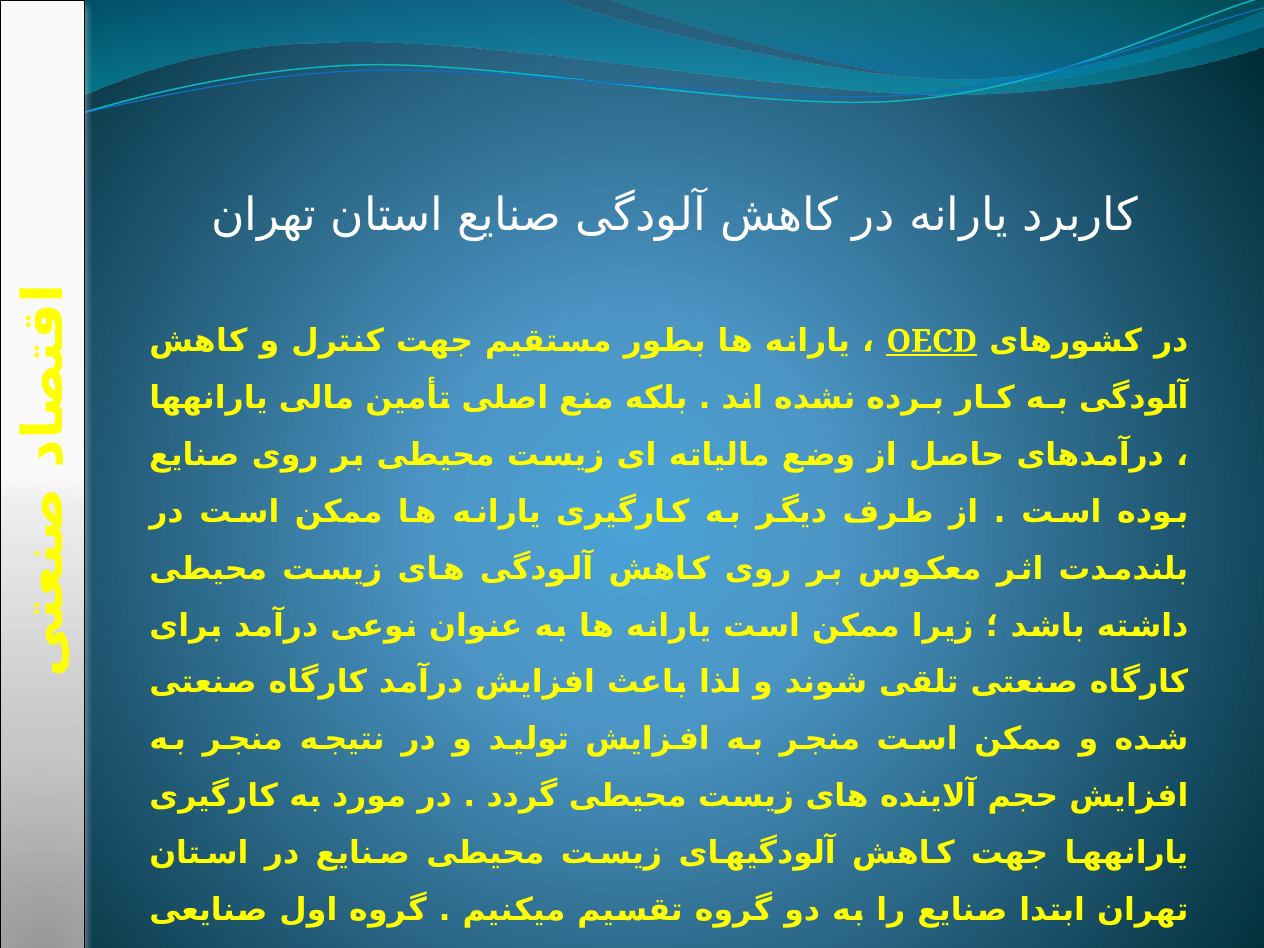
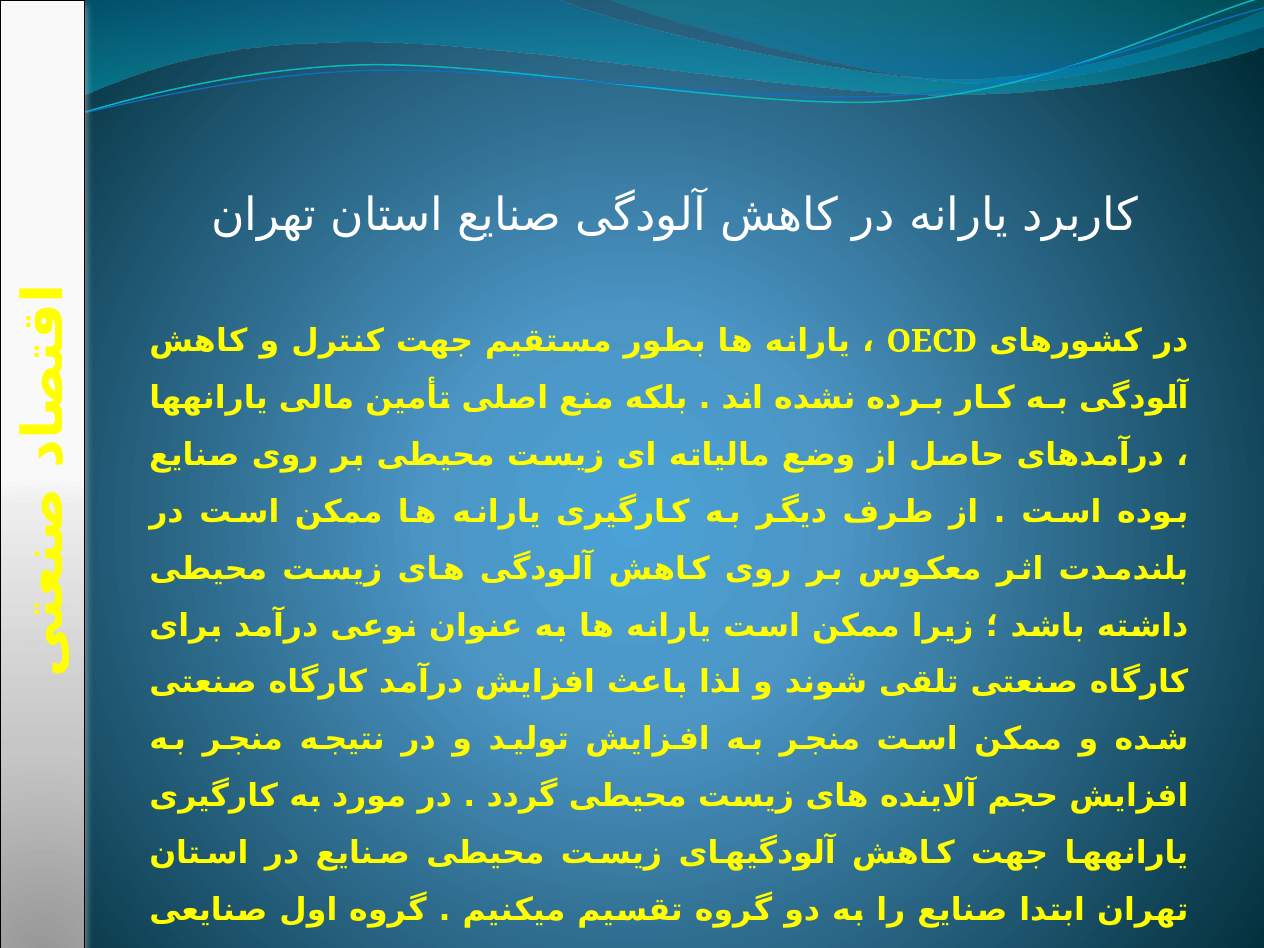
OECD underline: present -> none (932, 341)
